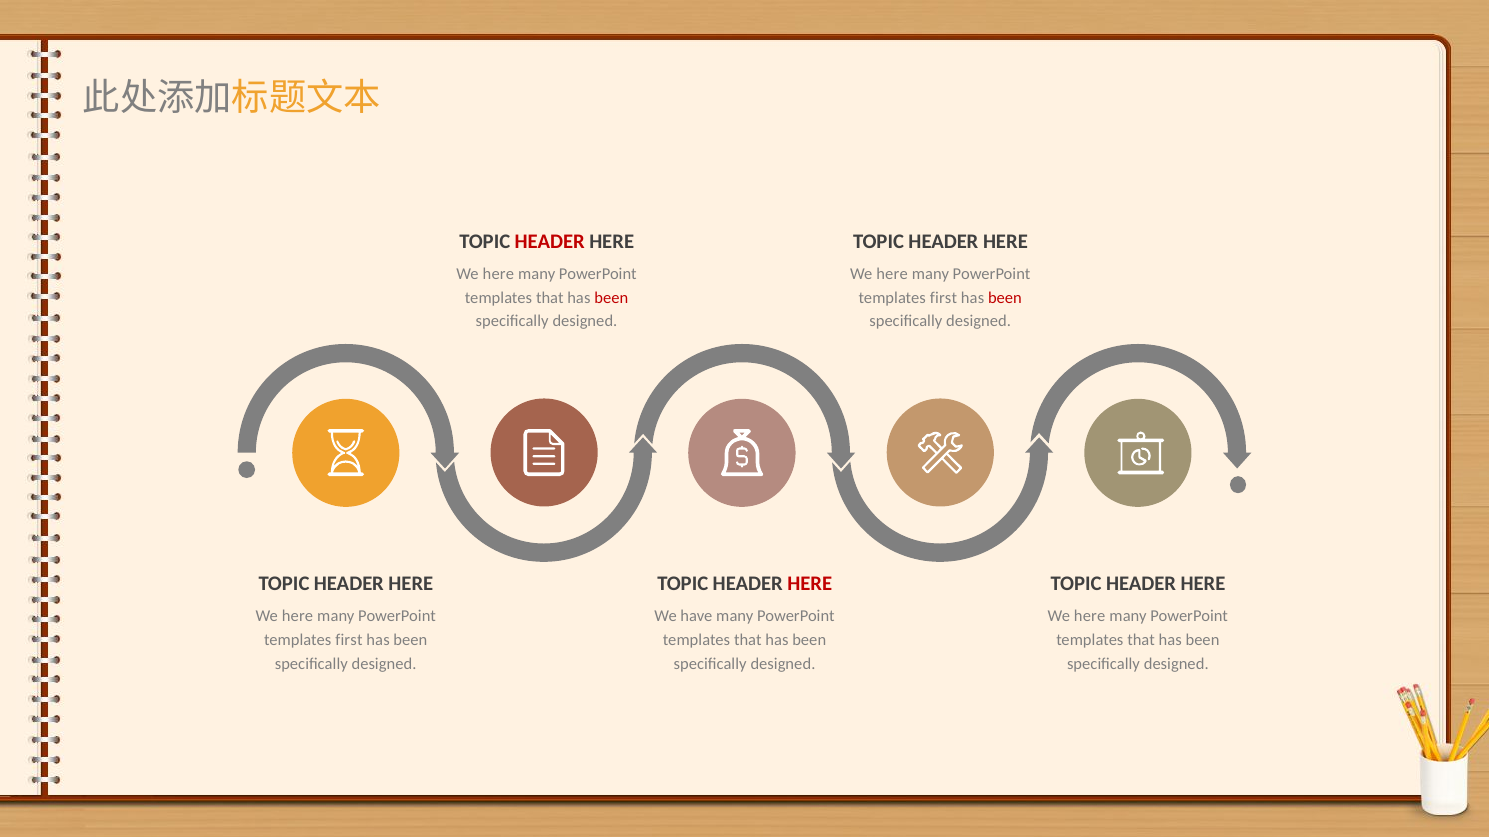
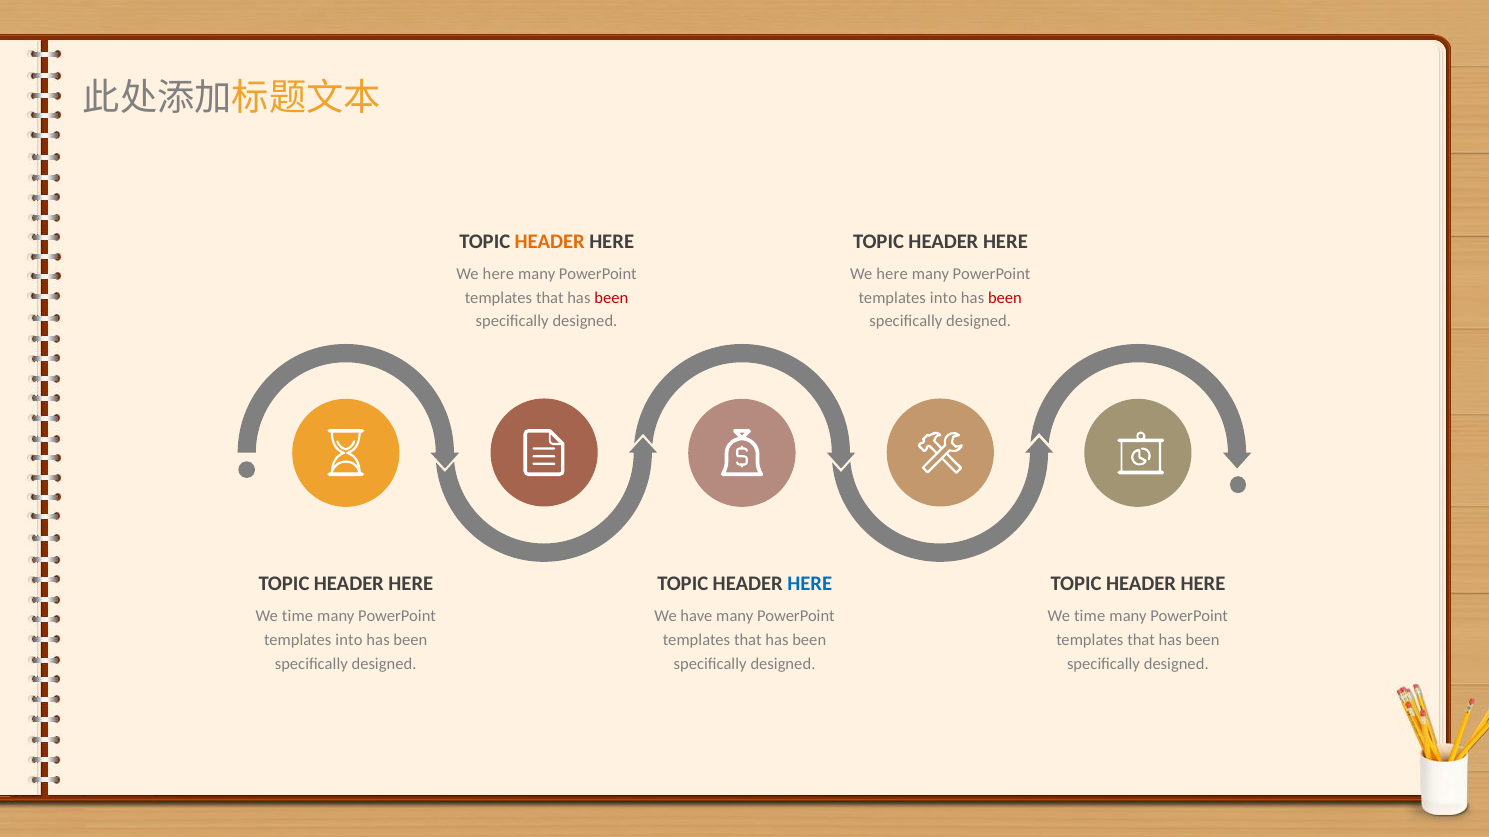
HEADER colour: red -> orange (550, 242)
first: first -> into (943, 298)
HERE colour: red -> blue (810, 585)
here: here -> time (297, 617)
here: here -> time (1090, 617)
first: first -> into (349, 641)
